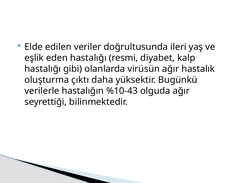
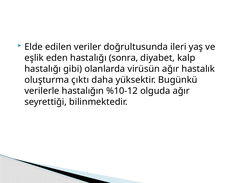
resmi: resmi -> sonra (124, 58)
%10-43: %10-43 -> %10-12 (122, 91)
